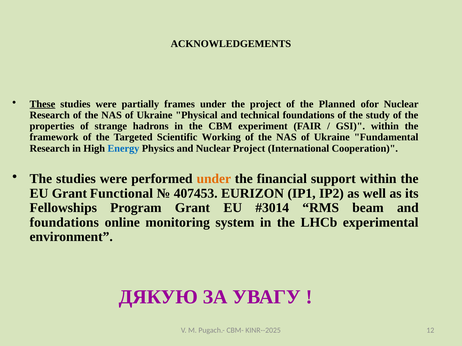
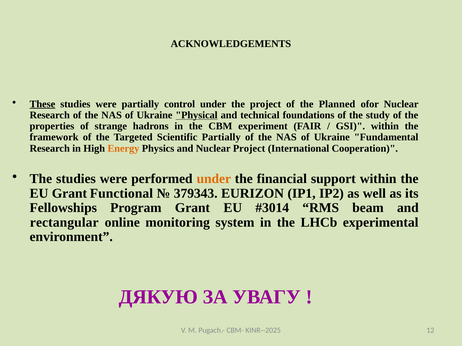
frames: frames -> control (180, 104)
Physical underline: none -> present (197, 115)
Scientific Working: Working -> Partially (221, 137)
Energy colour: blue -> orange (123, 149)
407453: 407453 -> 379343 (196, 194)
foundations: foundations -> rectangular (64, 223)
